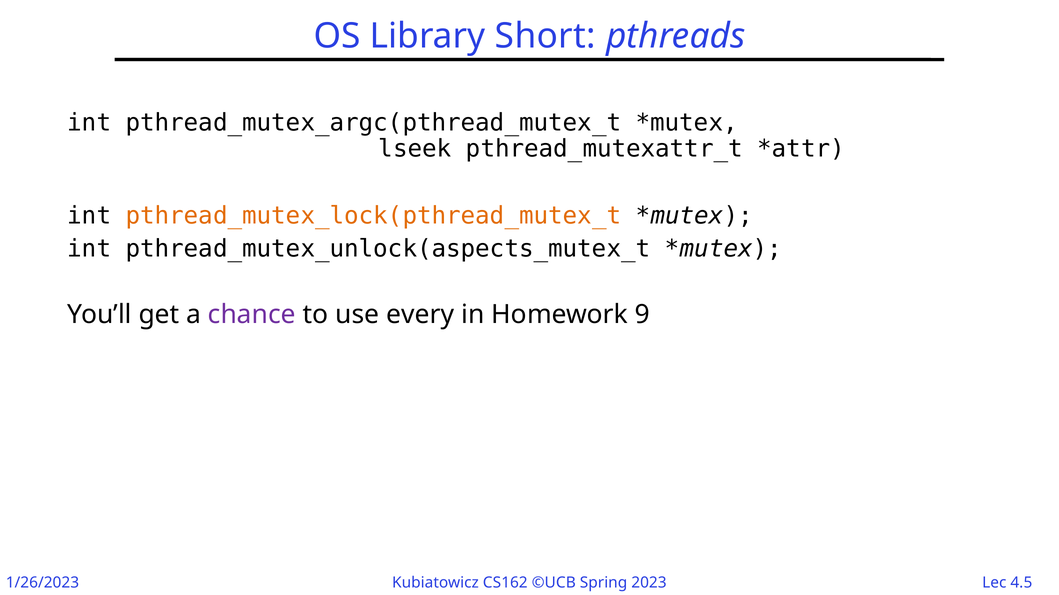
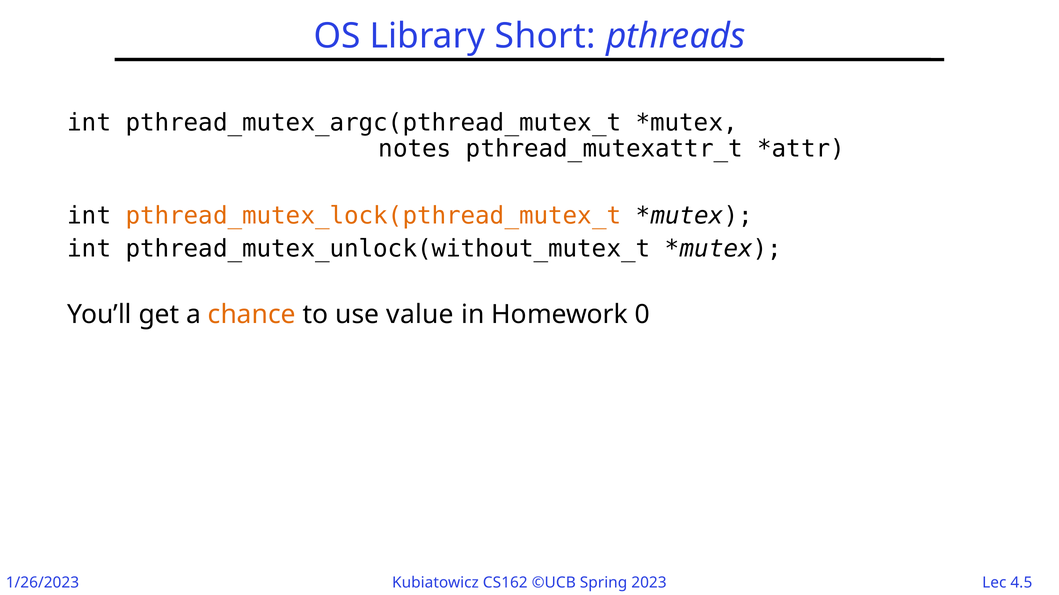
lseek: lseek -> notes (415, 149)
pthread_mutex_unlock(aspects_mutex_t: pthread_mutex_unlock(aspects_mutex_t -> pthread_mutex_unlock(without_mutex_t (388, 249)
chance colour: purple -> orange (252, 315)
every: every -> value (420, 315)
9: 9 -> 0 (642, 315)
